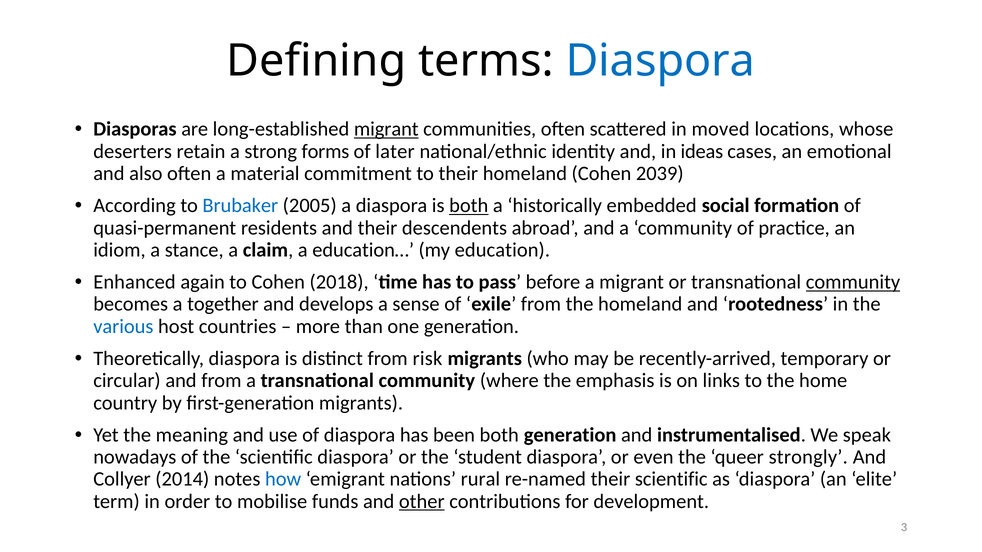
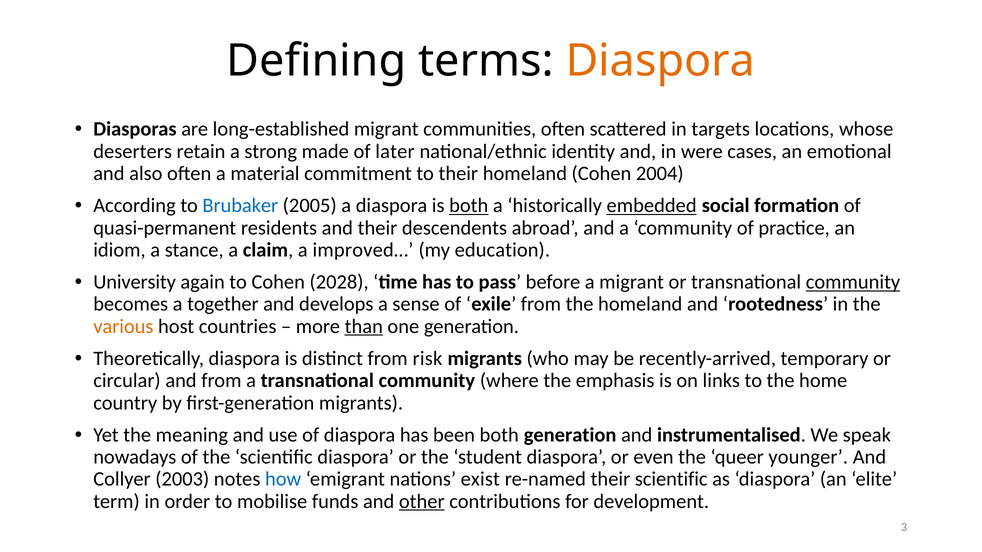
Diaspora colour: blue -> orange (660, 61)
migrant underline: present -> none (386, 129)
moved: moved -> targets (721, 129)
forms: forms -> made (325, 151)
ideas: ideas -> were (702, 151)
2039: 2039 -> 2004 (660, 173)
embedded underline: none -> present (652, 206)
education…: education… -> improved… (363, 250)
Enhanced: Enhanced -> University (135, 282)
2018: 2018 -> 2028 (339, 282)
various colour: blue -> orange (123, 327)
than underline: none -> present (364, 327)
strongly: strongly -> younger (808, 457)
2014: 2014 -> 2003 (182, 480)
rural: rural -> exist (480, 480)
